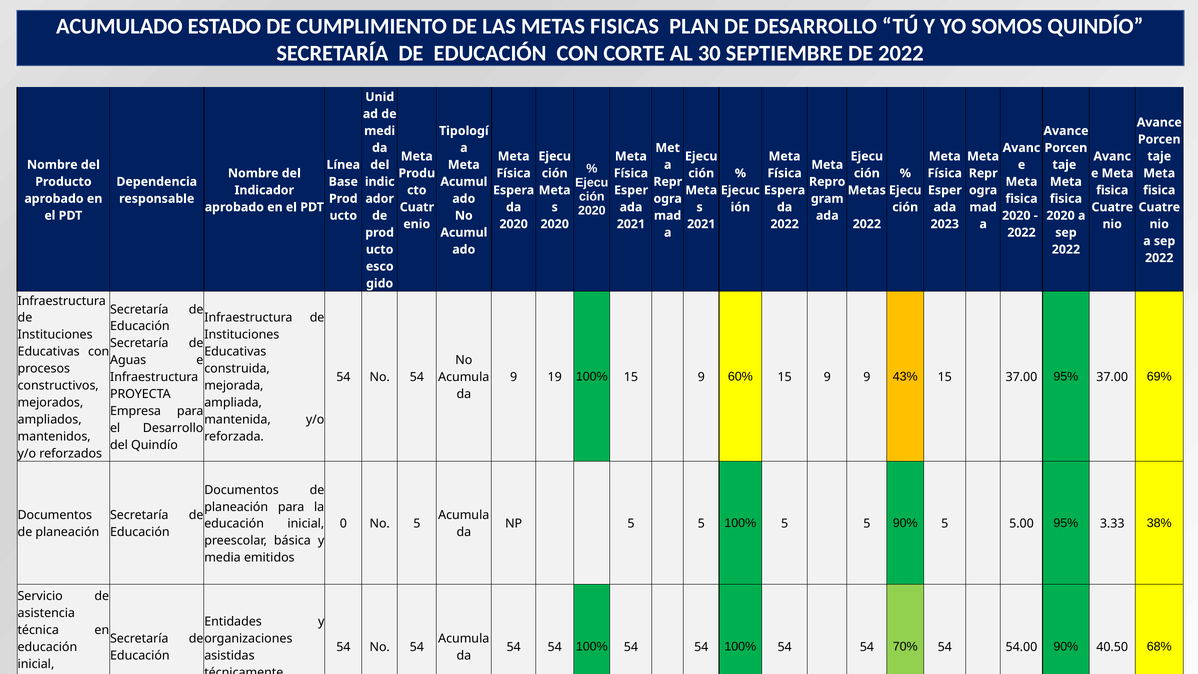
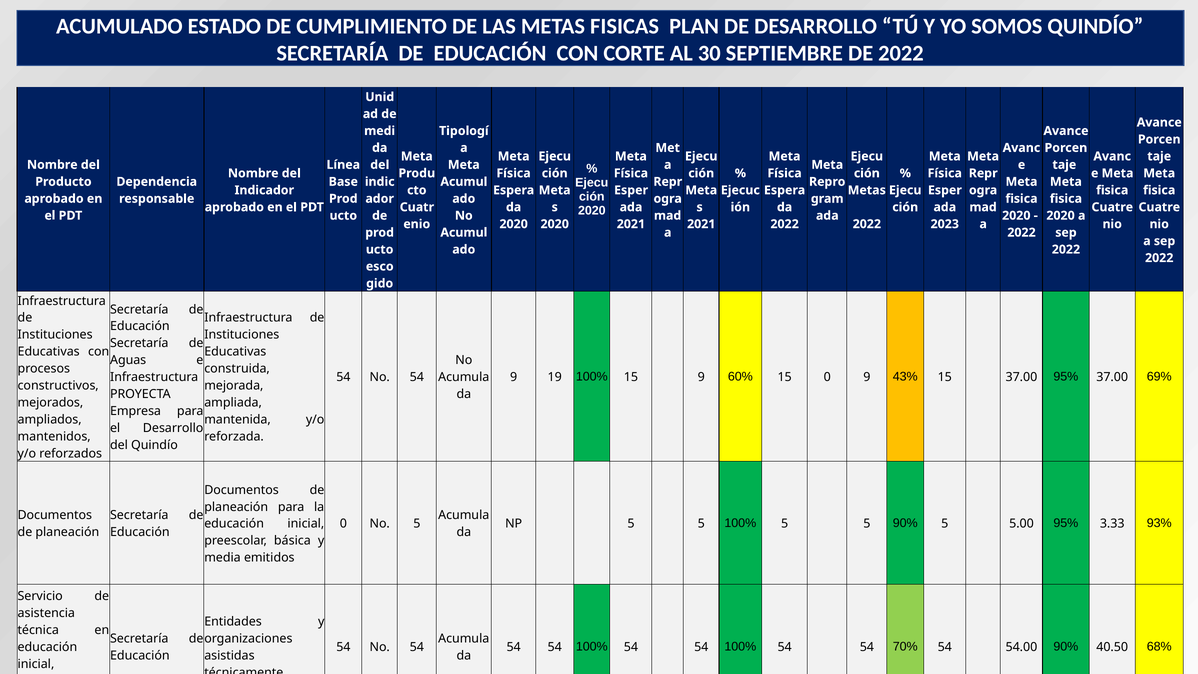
60% 15 9: 9 -> 0 (827, 377)
38%: 38% -> 93% (1159, 523)
